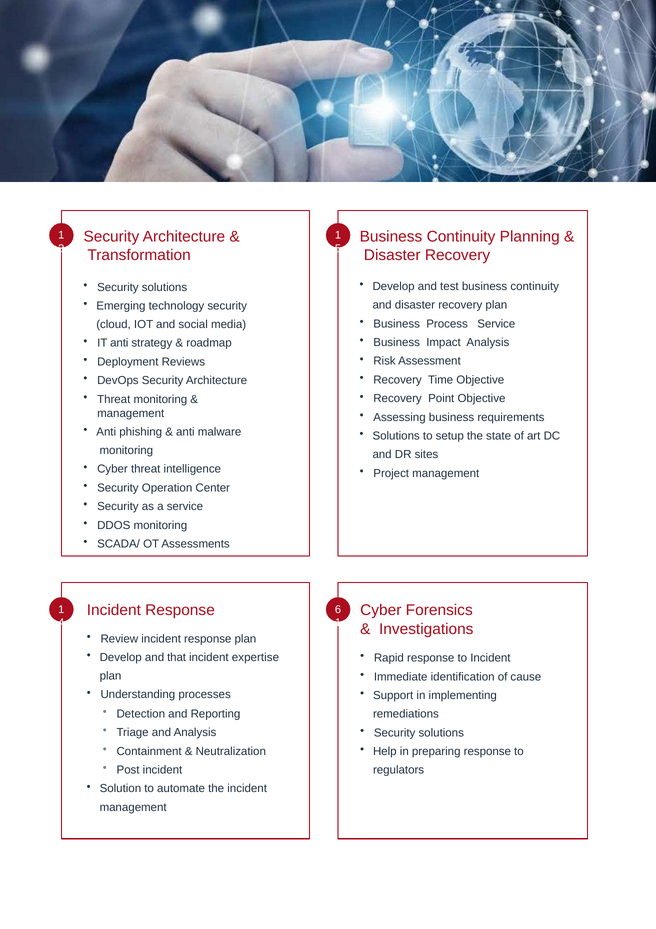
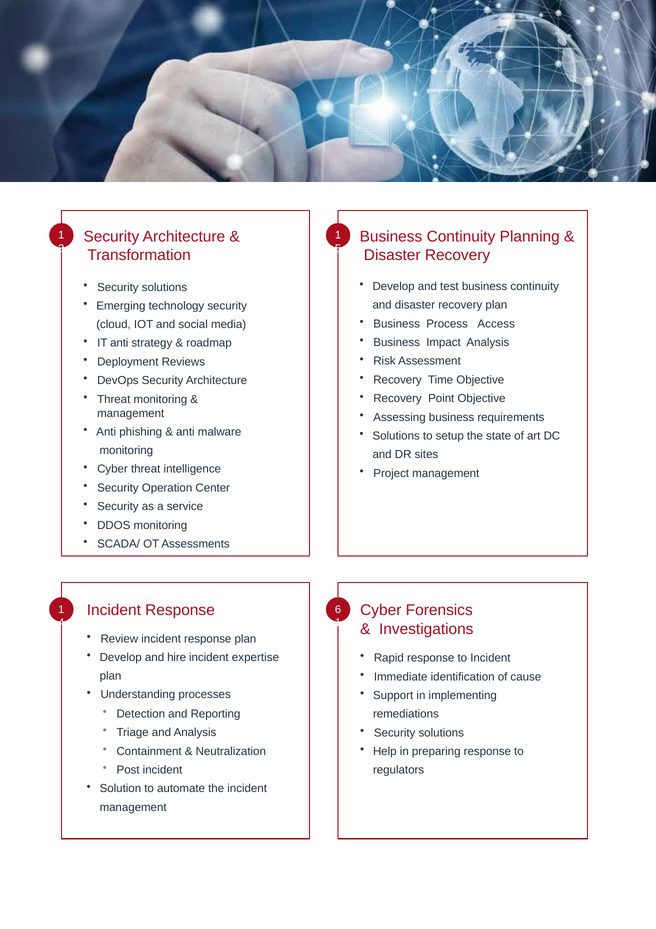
Process Service: Service -> Access (496, 323)
that: that -> hire (177, 657)
